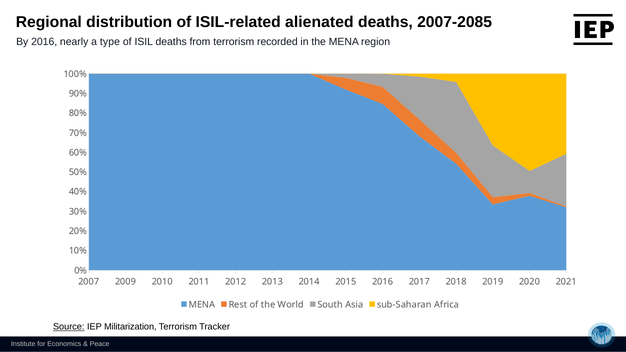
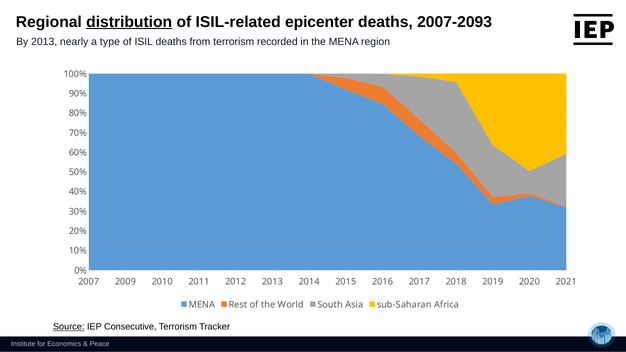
distribution underline: none -> present (129, 22)
alienated: alienated -> epicenter (319, 22)
2007-2085: 2007-2085 -> 2007-2093 (455, 22)
By 2016: 2016 -> 2013 (44, 42)
Militarization: Militarization -> Consecutive (130, 327)
